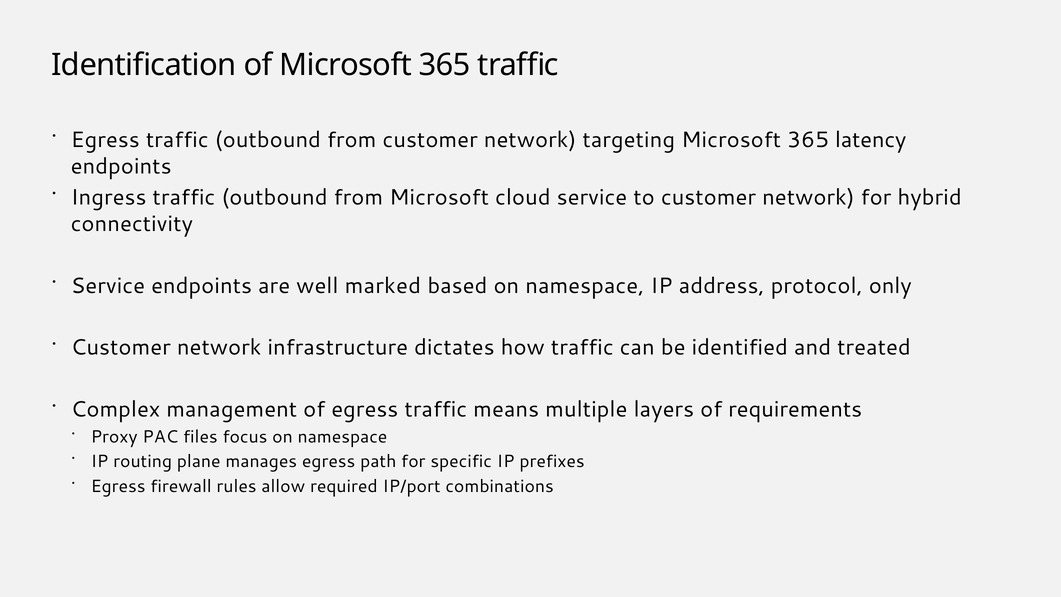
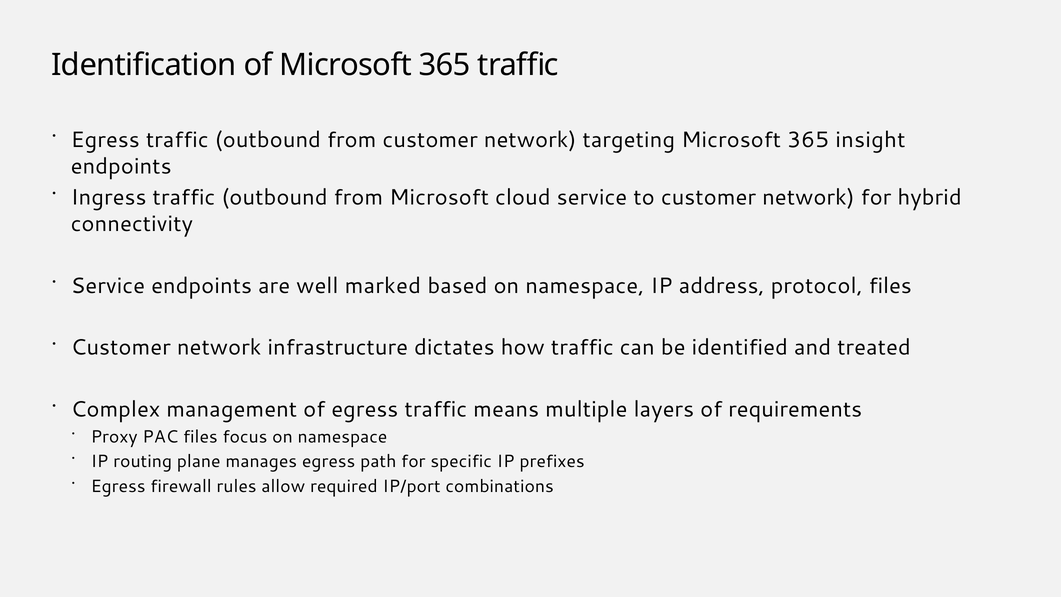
latency: latency -> insight (870, 140)
protocol only: only -> files (890, 286)
